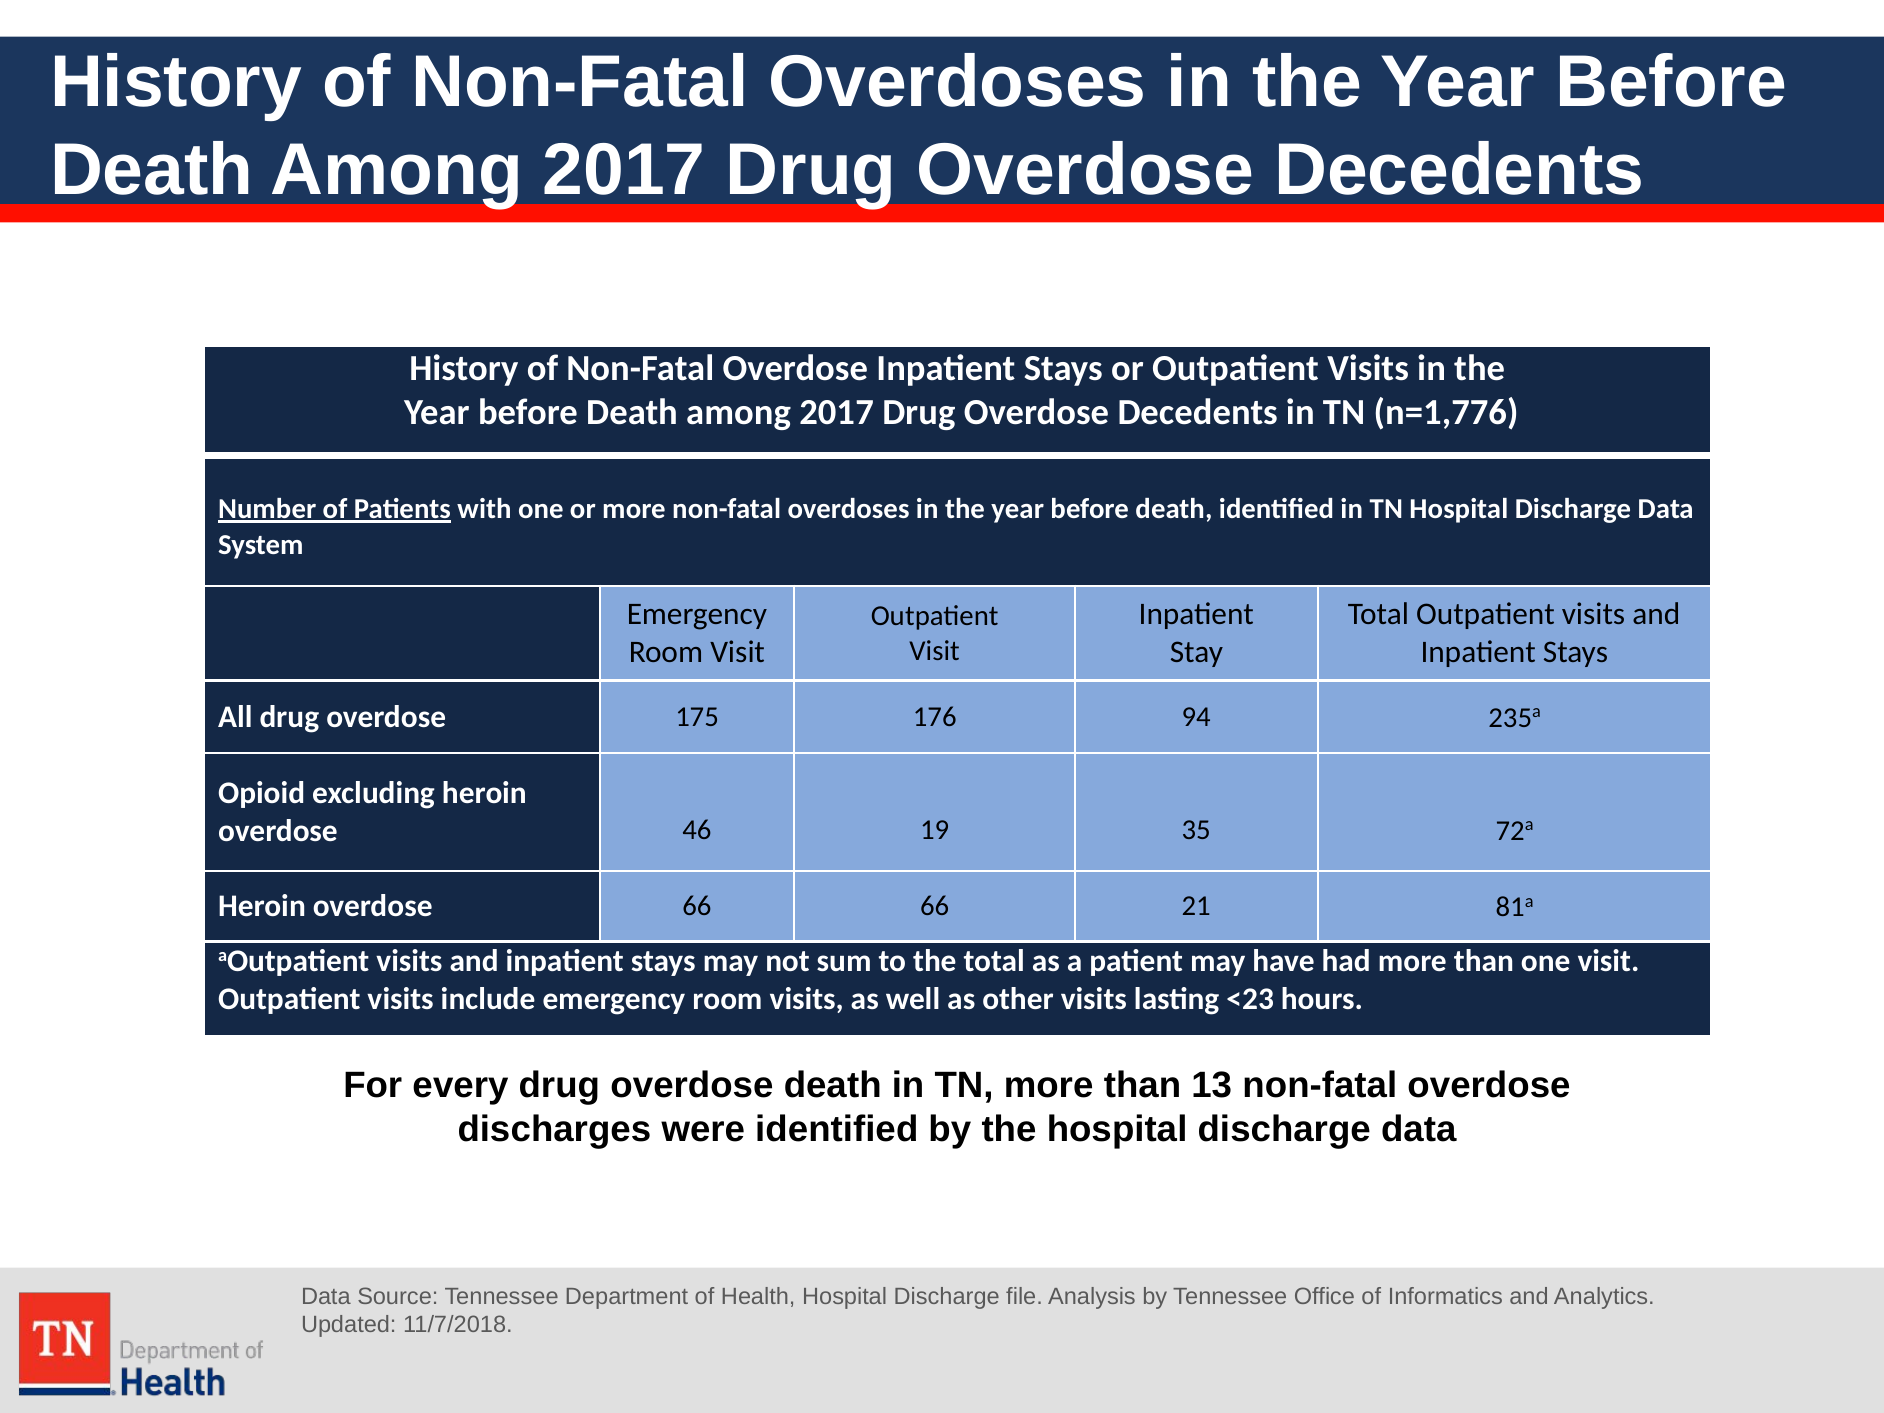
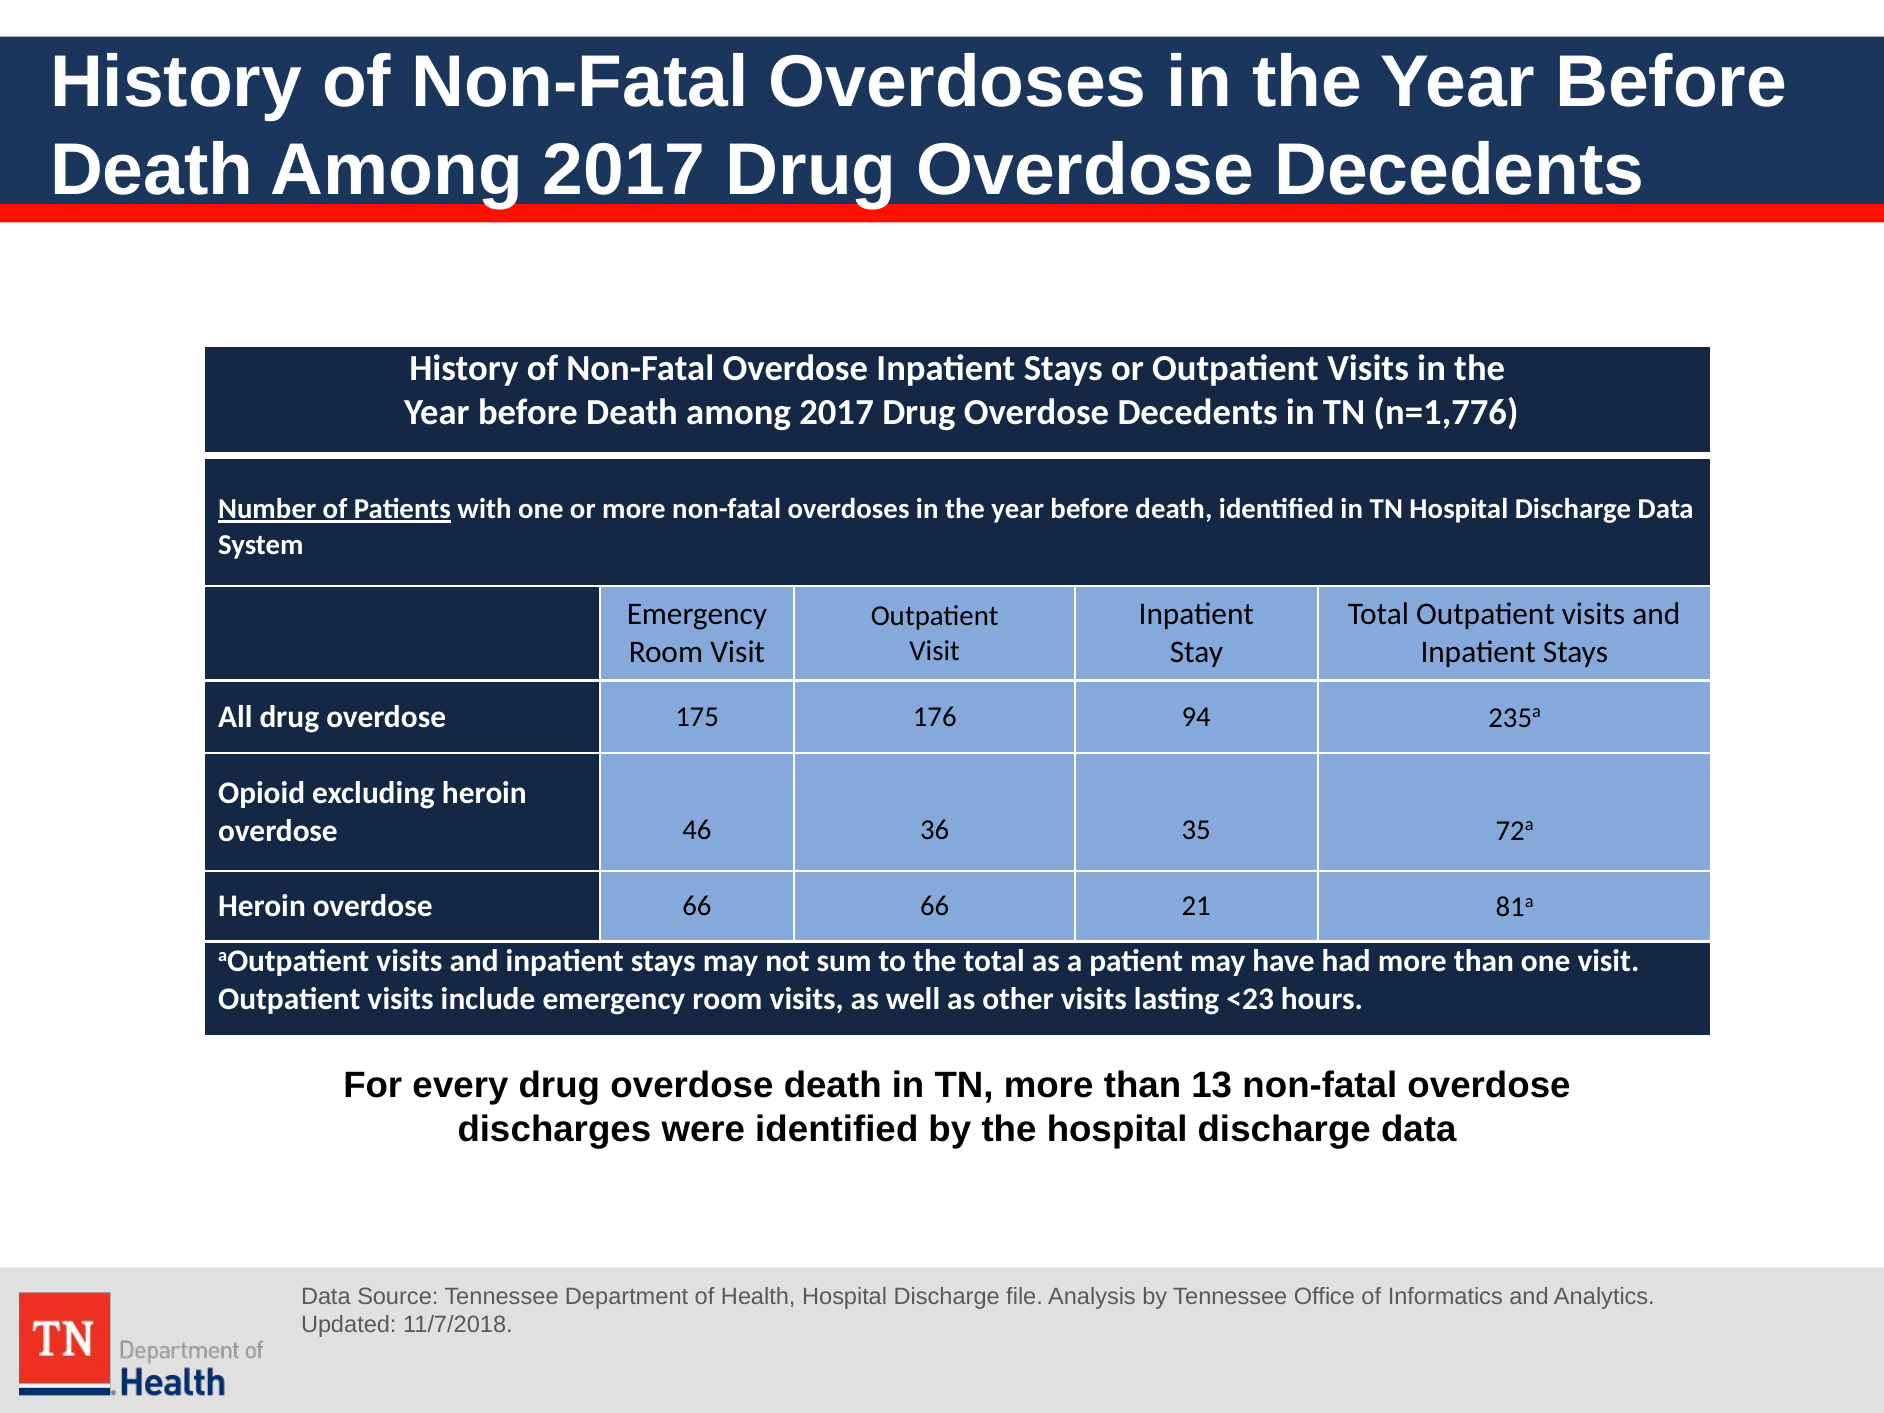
19: 19 -> 36 (935, 830)
